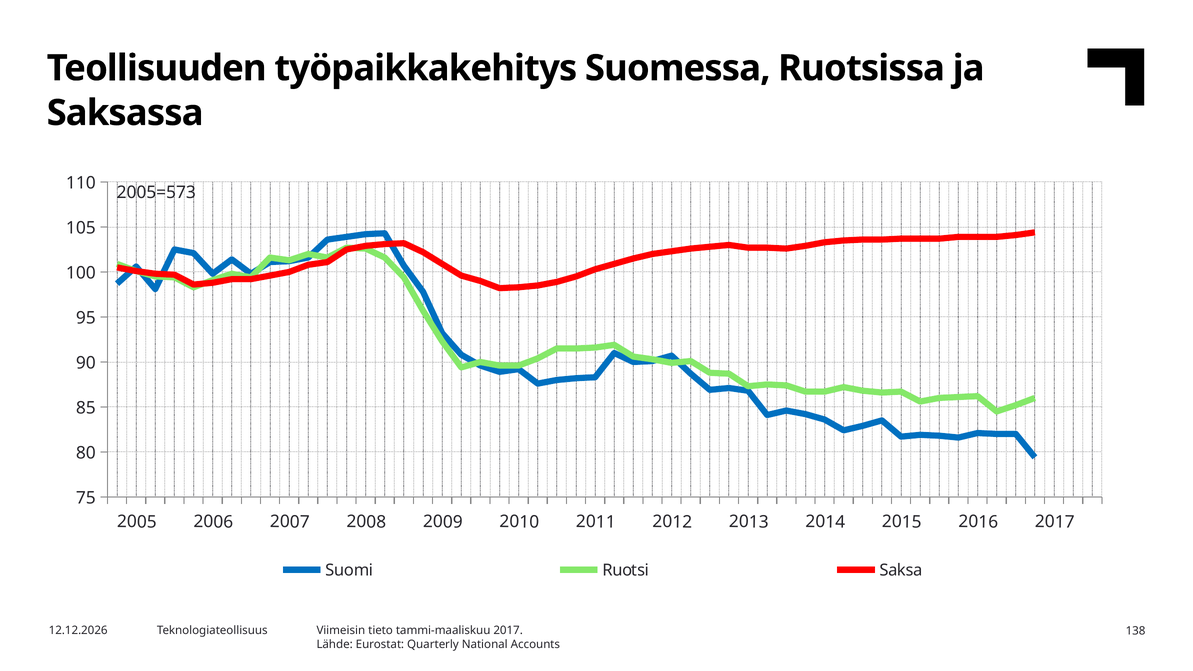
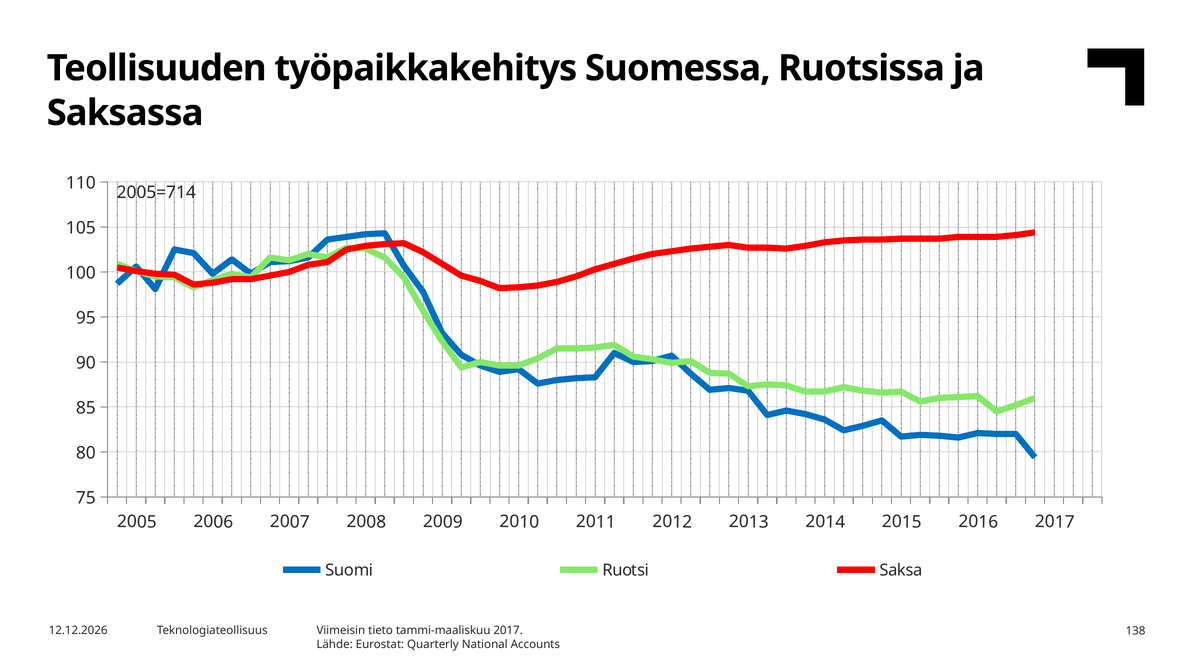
2005=573: 2005=573 -> 2005=714 (156, 192)
